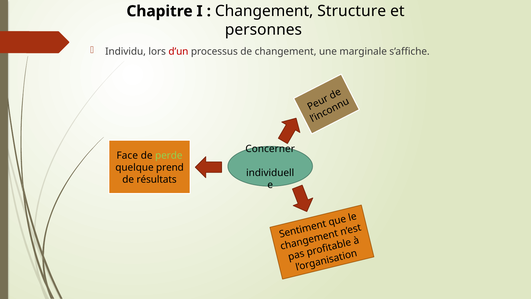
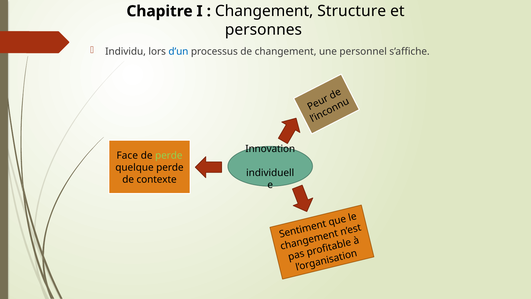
d’un colour: red -> blue (178, 51)
marginale: marginale -> personnel (363, 51)
Concerner: Concerner -> Innovation (270, 149)
quelque prend: prend -> perde (170, 167)
résultats: résultats -> contexte (157, 179)
